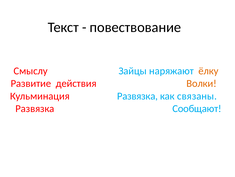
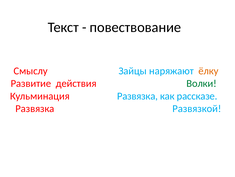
Волки colour: orange -> green (202, 83)
связаны: связаны -> рассказе (197, 96)
Сообщают: Сообщают -> Развязкой (197, 108)
